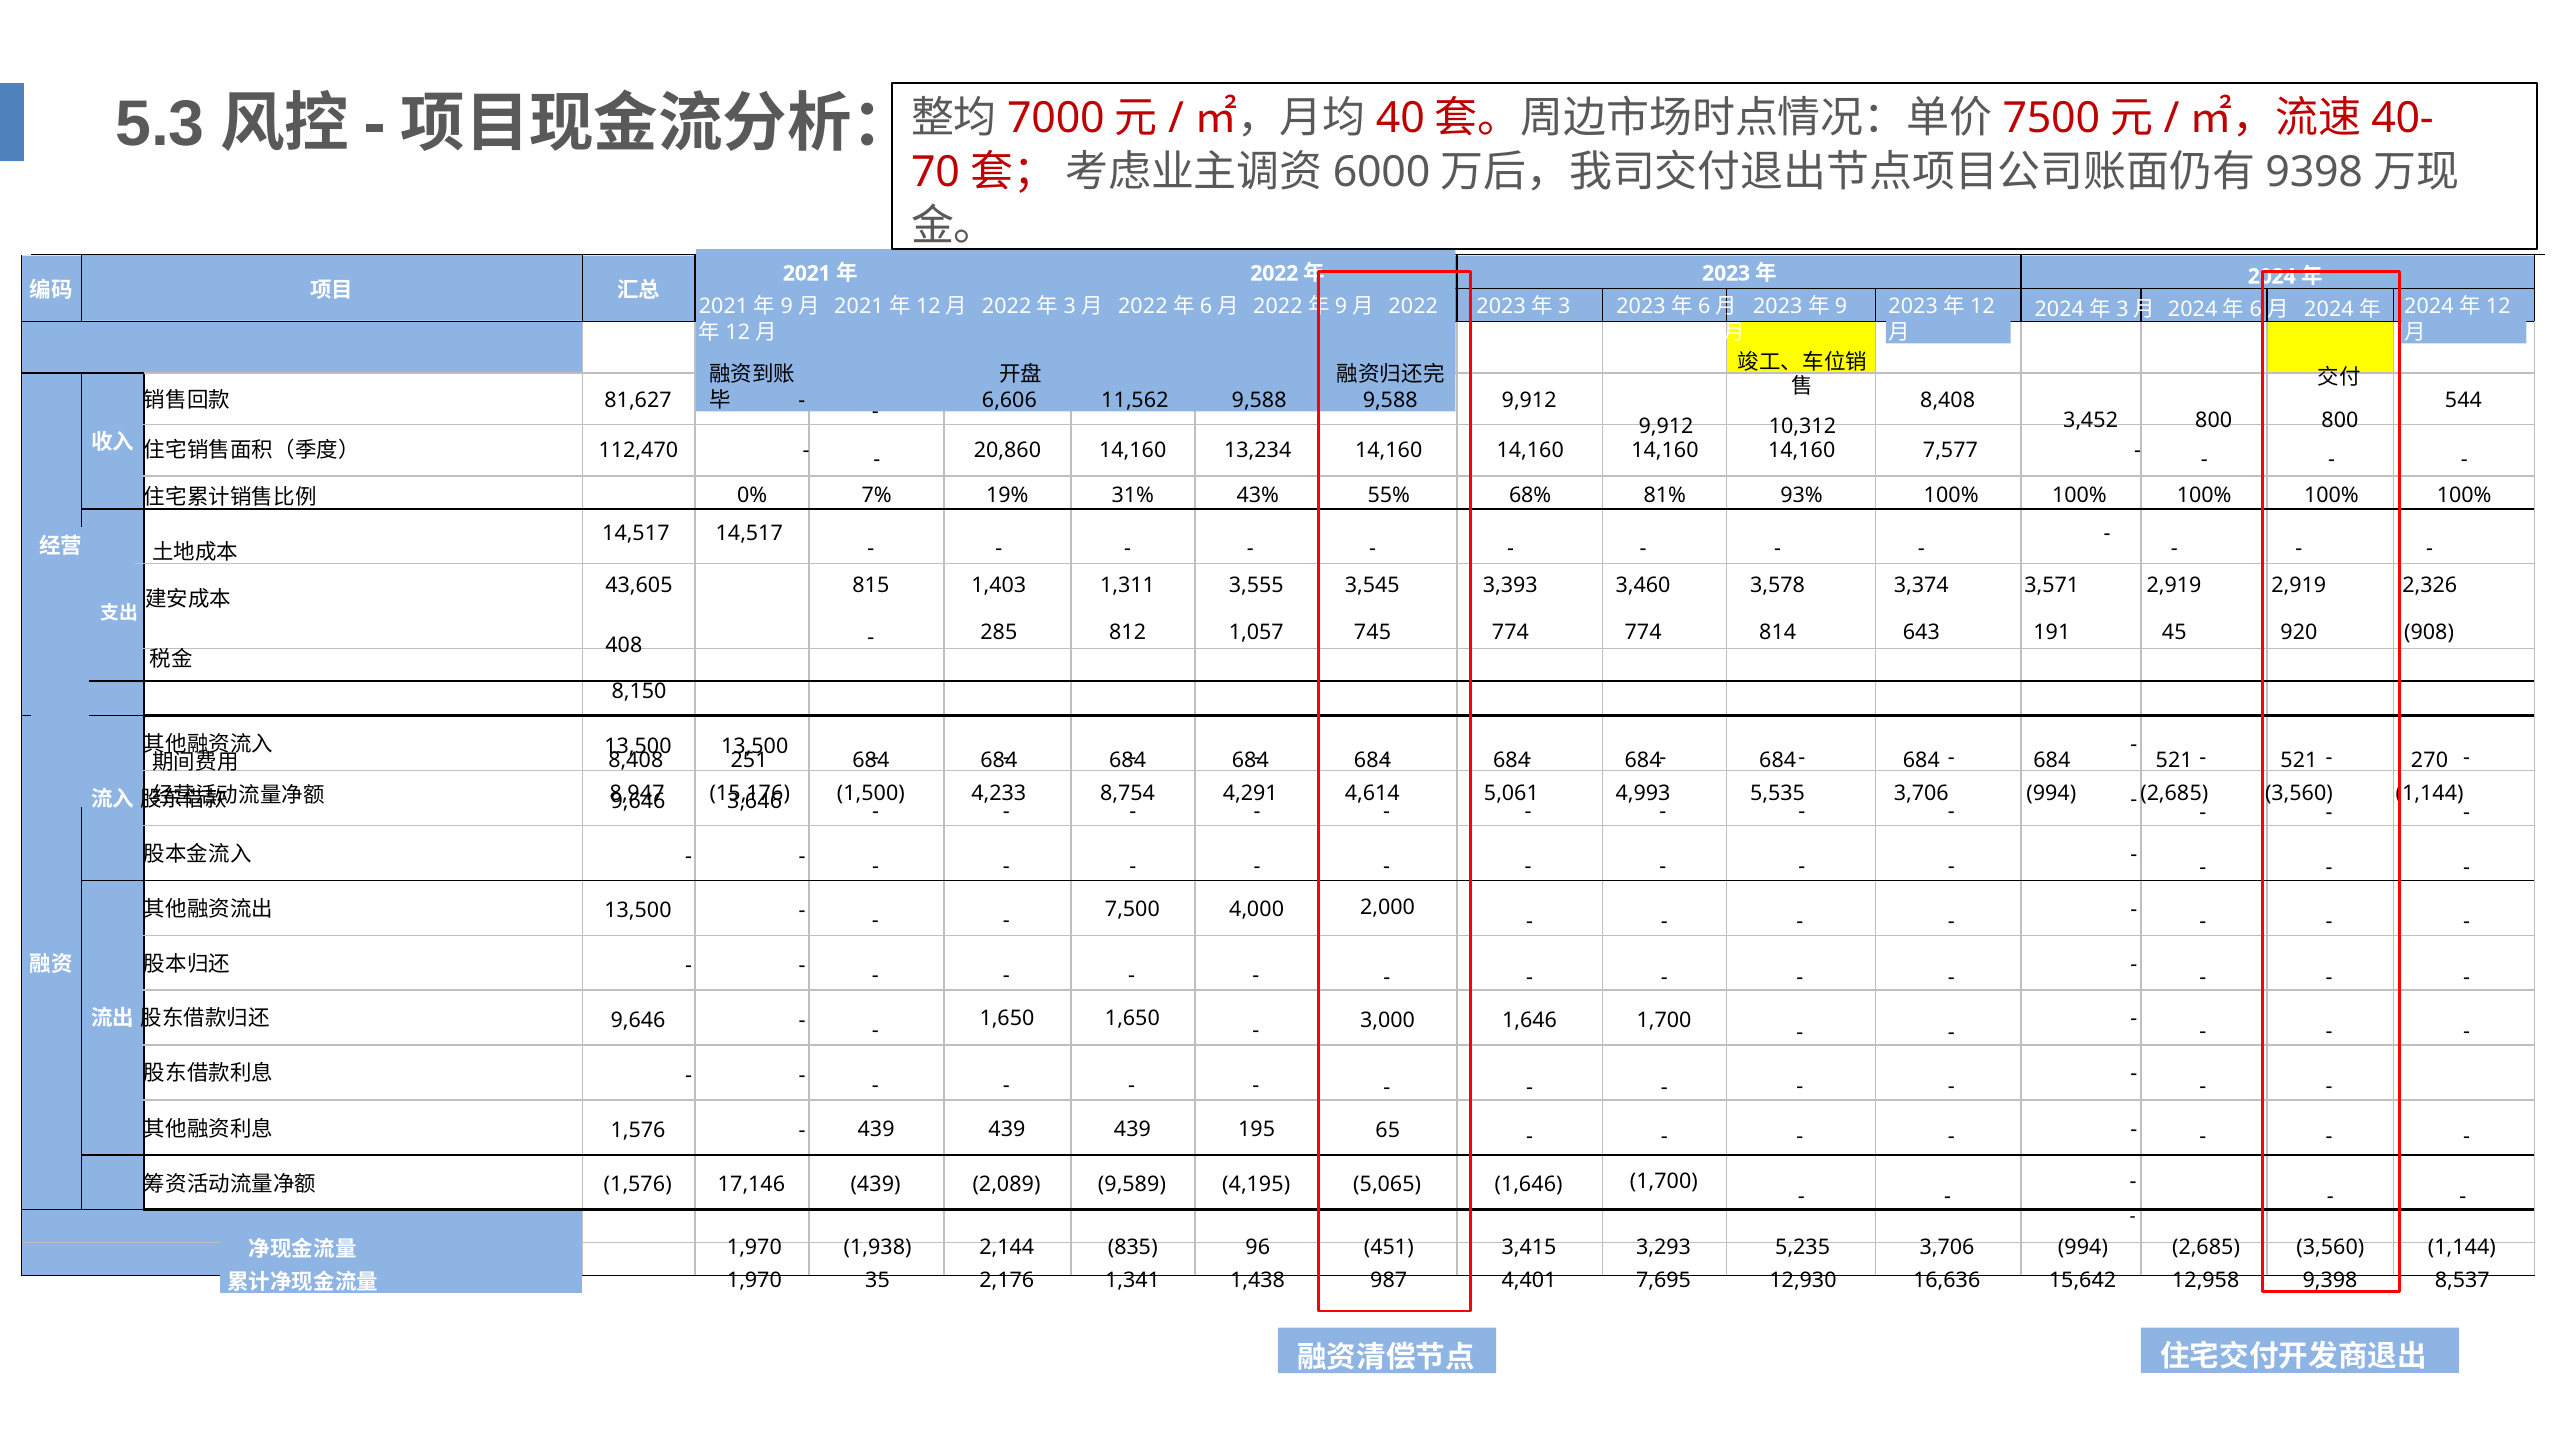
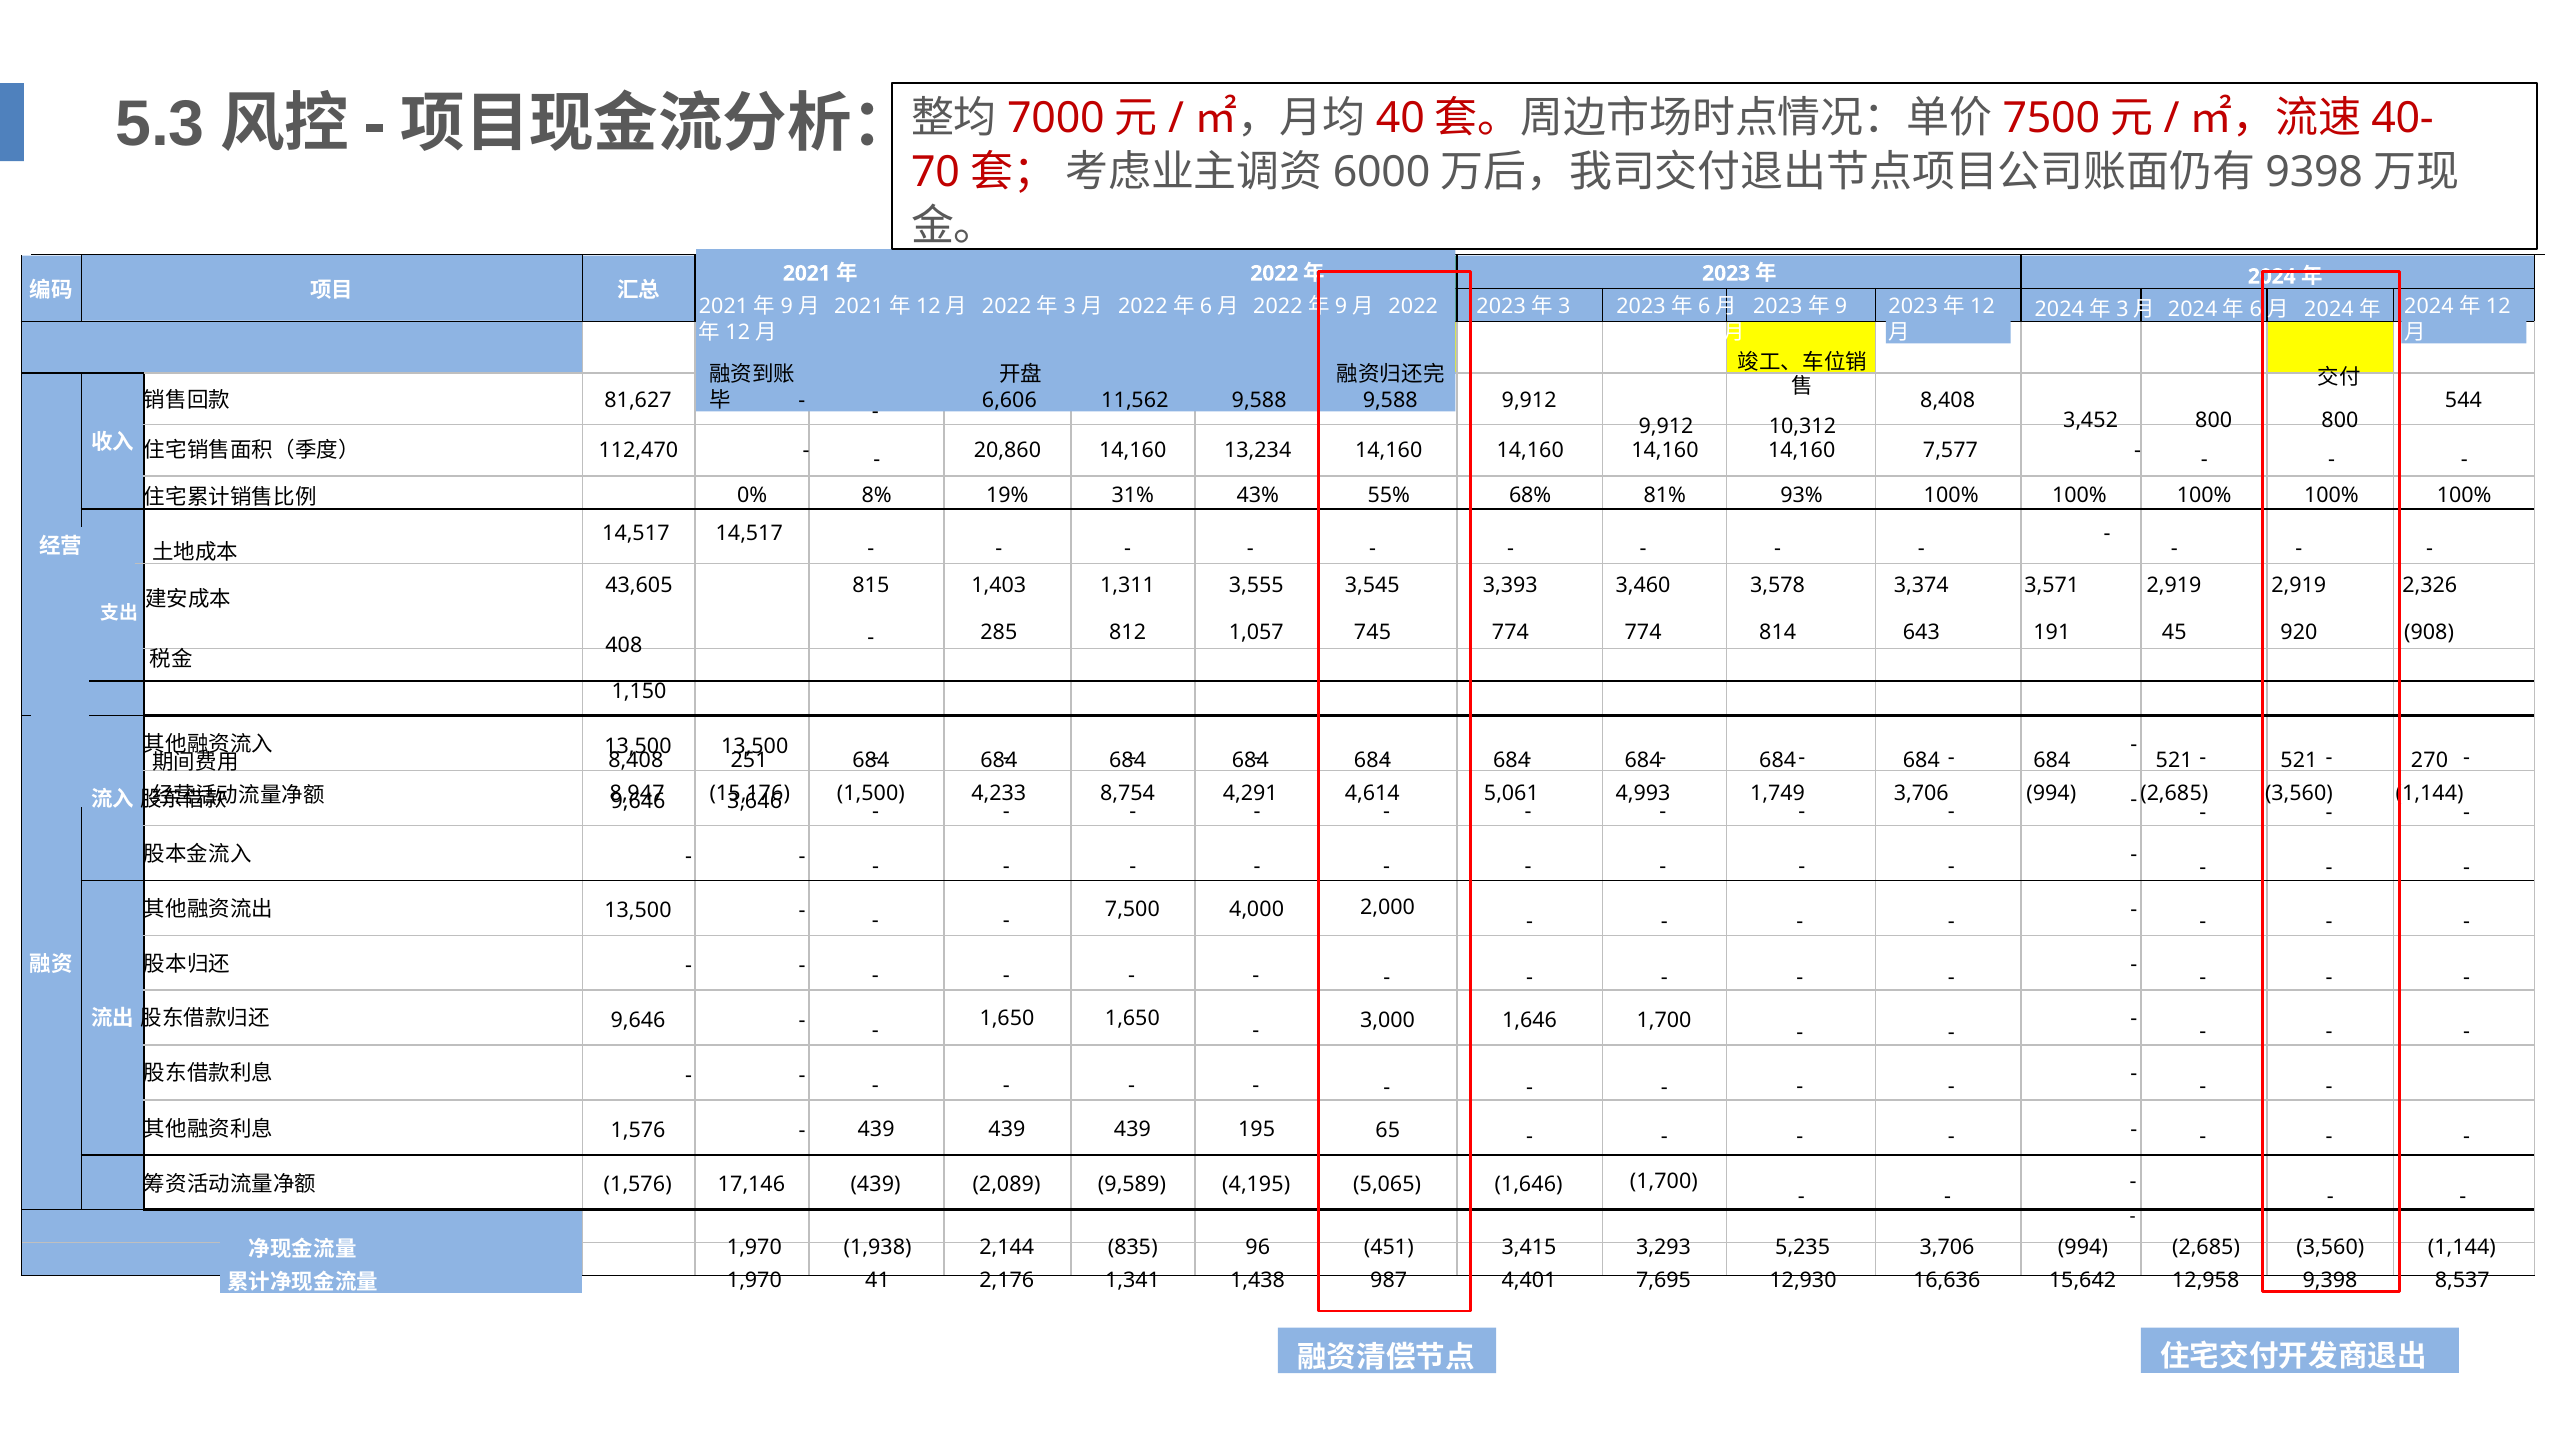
7%: 7% -> 8% (877, 495)
8,150: 8,150 -> 1,150 (639, 691)
5,535: 5,535 -> 1,749 (1777, 793)
35: 35 -> 41 (878, 1280)
